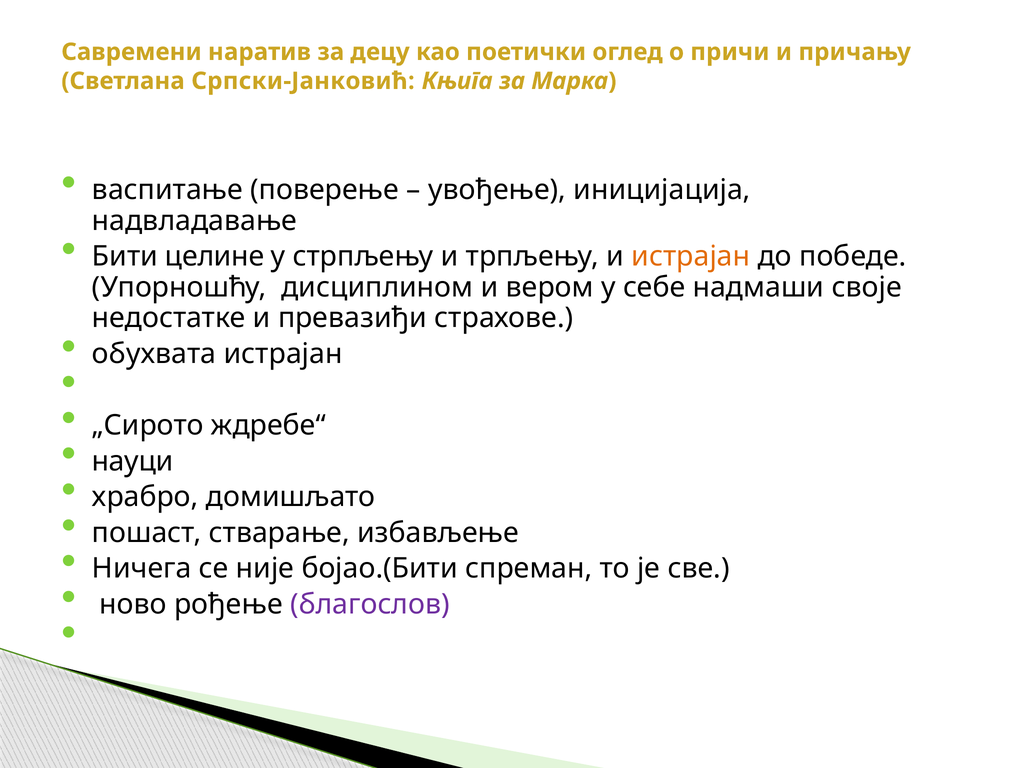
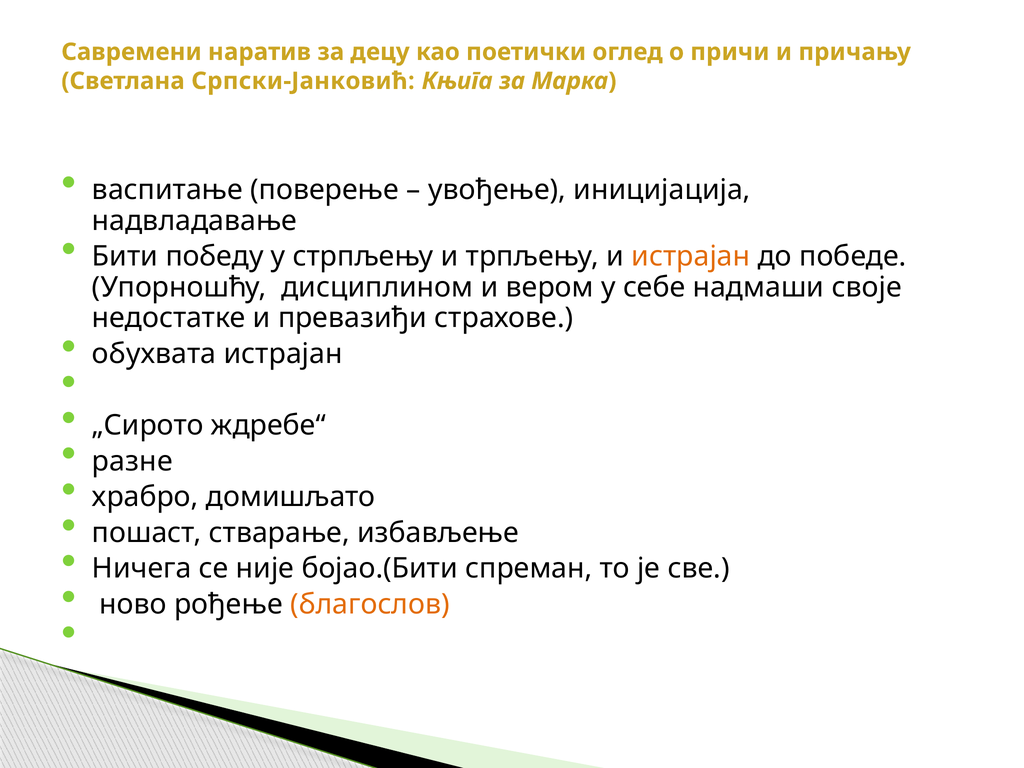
целине: целине -> победу (215, 257)
науци: науци -> разне (132, 461)
благослов colour: purple -> orange (370, 604)
